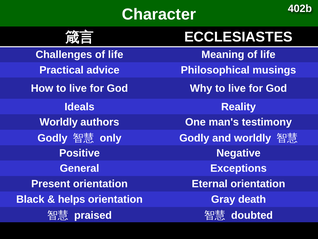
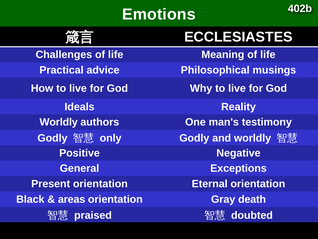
Character: Character -> Emotions (159, 14)
helps: helps -> areas (72, 199)
